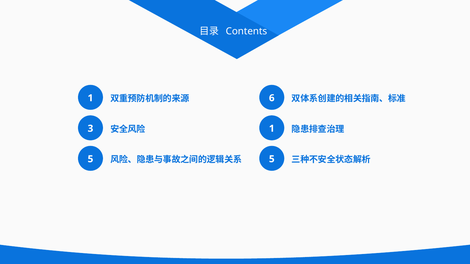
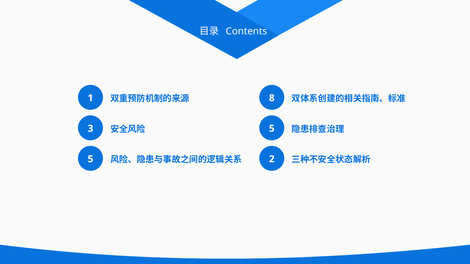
6: 6 -> 8 (272, 98)
1: 1 -> 5 (272, 129)
5: 5 -> 2 (272, 159)
